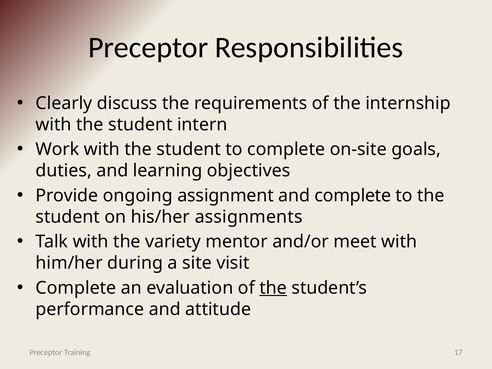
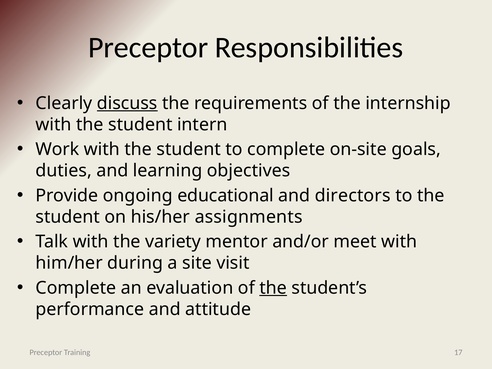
discuss underline: none -> present (127, 103)
assignment: assignment -> educational (226, 196)
and complete: complete -> directors (353, 196)
